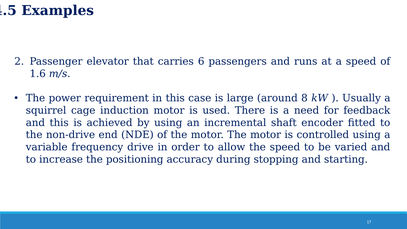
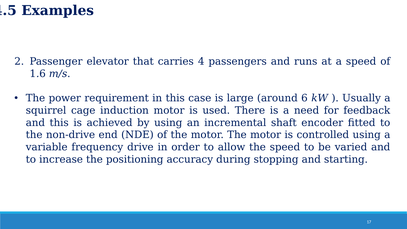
6: 6 -> 4 (201, 62)
8: 8 -> 6 (304, 98)
